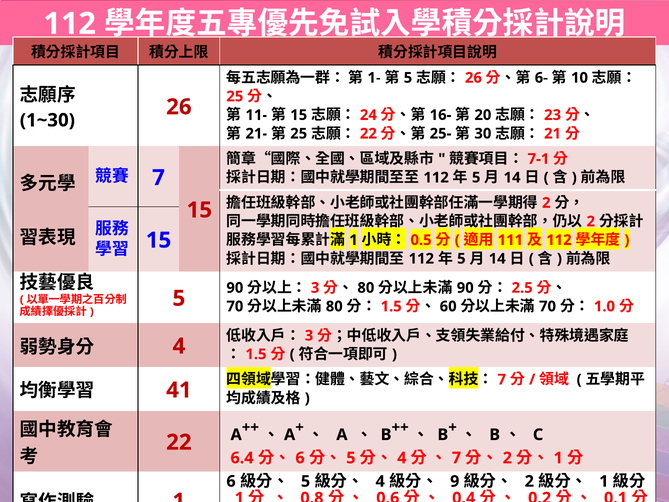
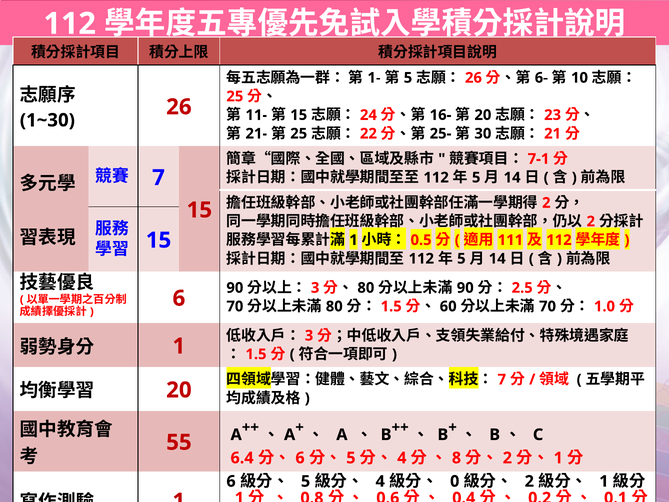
5: 5 -> 6 (179, 298)
4: 4 -> 1 (179, 346)
41: 41 -> 20 (179, 390)
22: 22 -> 55 (179, 442)
7: 7 -> 8 (456, 458)
9: 9 -> 0 (455, 481)
